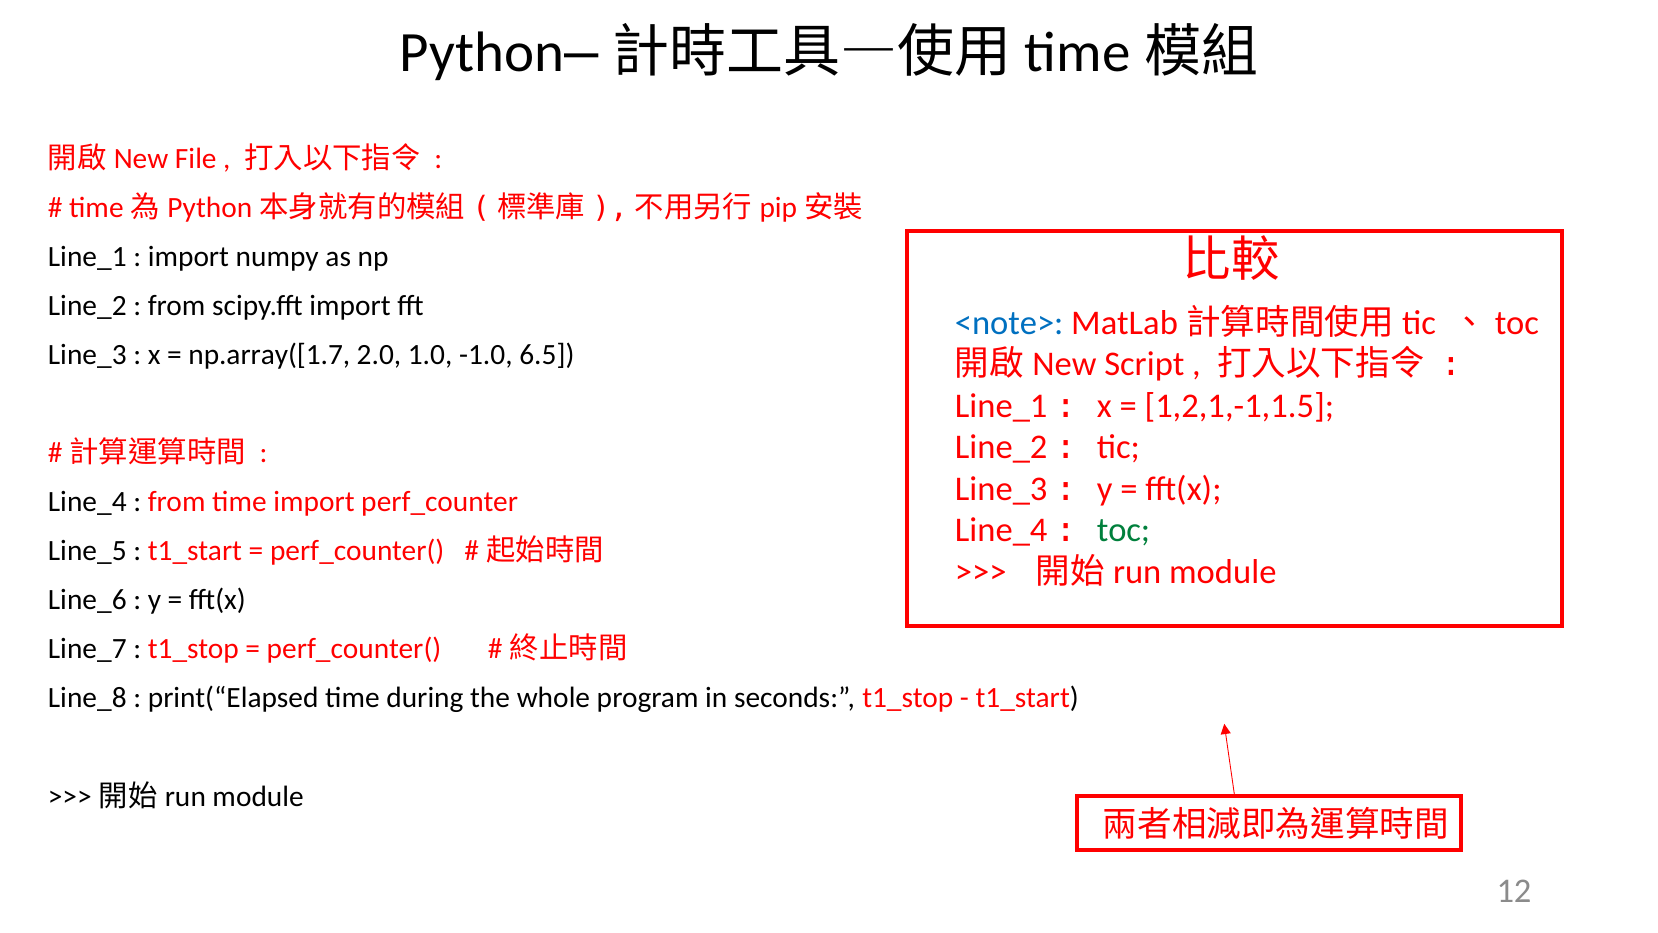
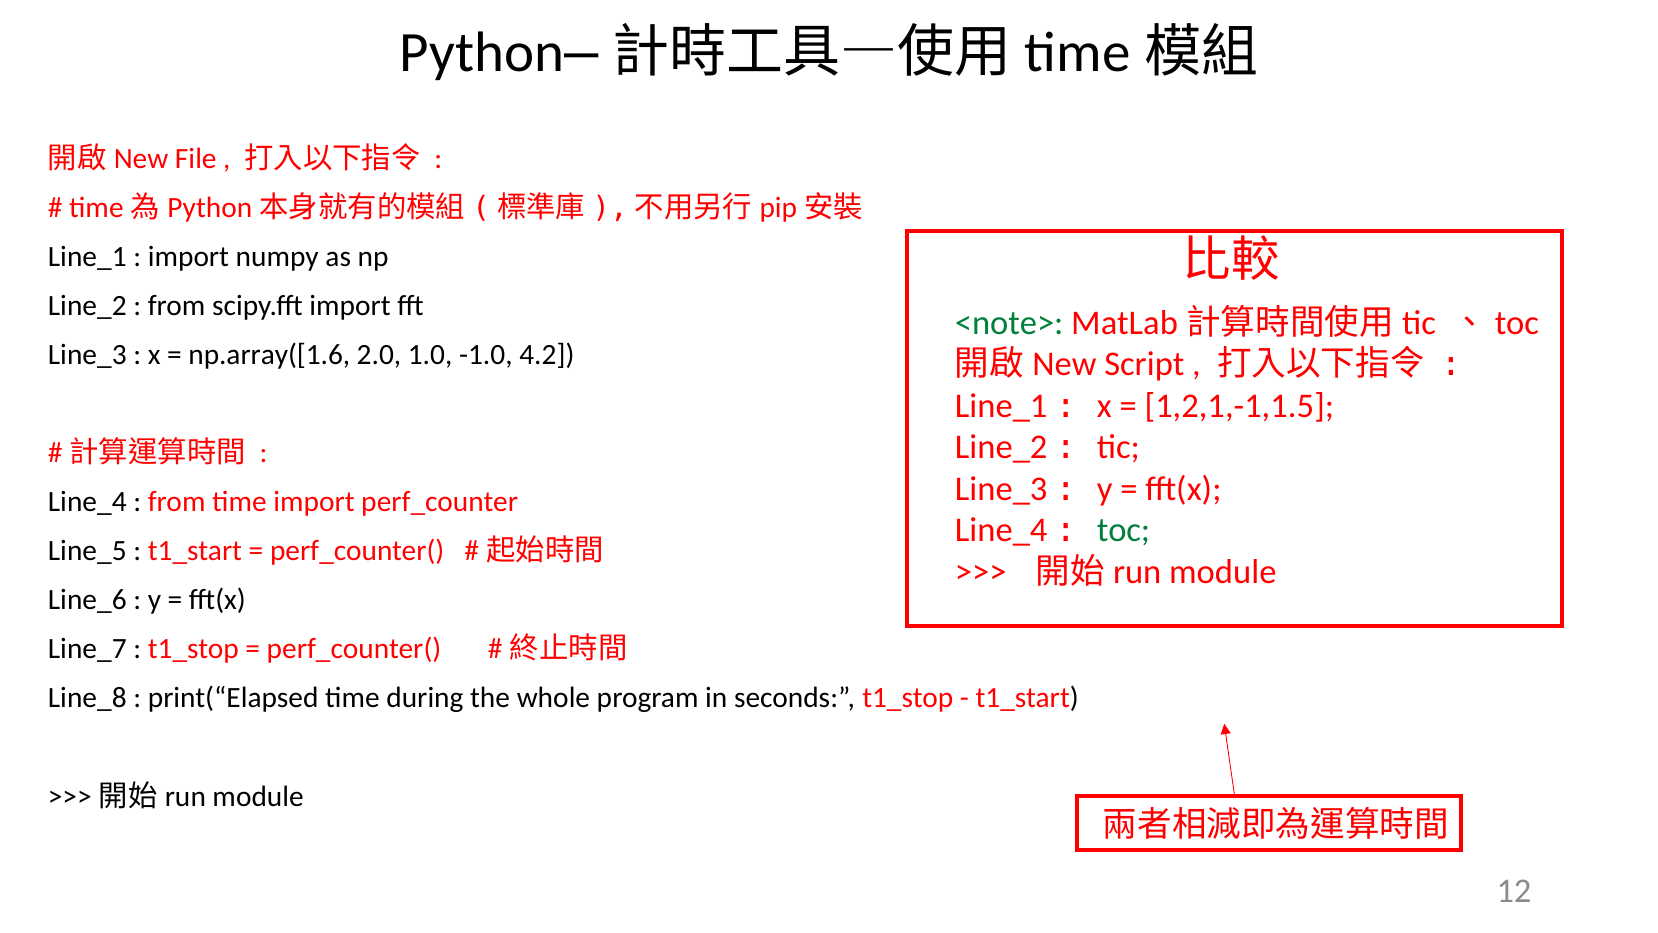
<note> colour: blue -> green (1009, 323)
np.array([1.7: np.array([1.7 -> np.array([1.6 (269, 355)
6.5: 6.5 -> 4.2 (547, 355)
